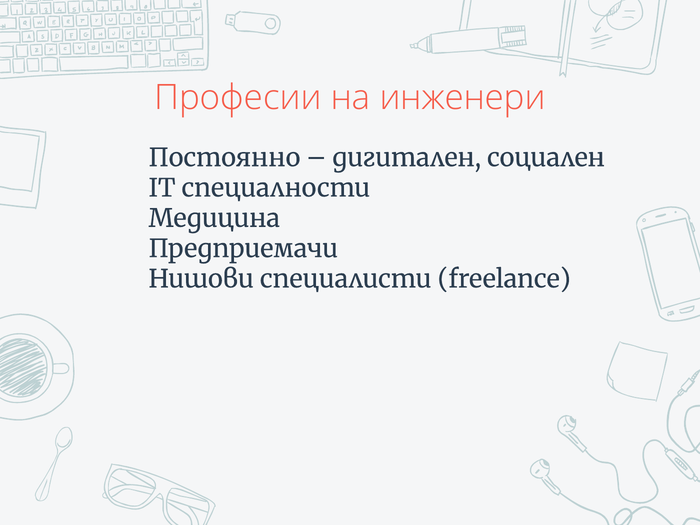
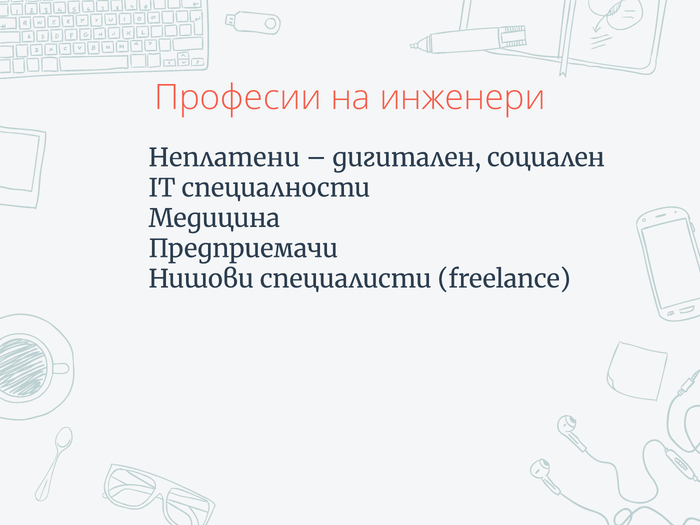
Постоянно: Постоянно -> Неплатени (224, 158)
